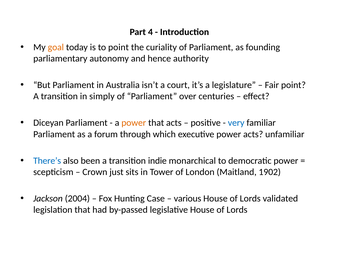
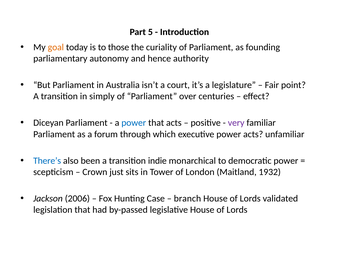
4: 4 -> 5 (150, 32)
to point: point -> those (119, 47)
power colour: orange -> blue (134, 123)
very colour: blue -> purple (236, 123)
1902: 1902 -> 1932 (270, 173)
2004: 2004 -> 2006 (77, 199)
various: various -> branch (187, 199)
